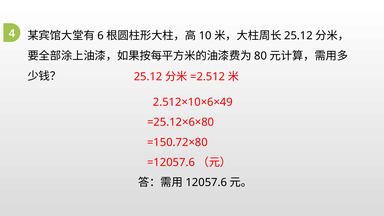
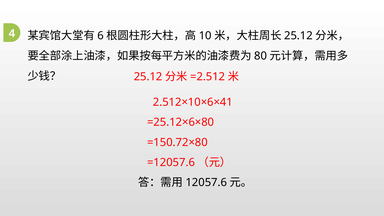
2.512×10×6×49: 2.512×10×6×49 -> 2.512×10×6×41 (193, 102)
